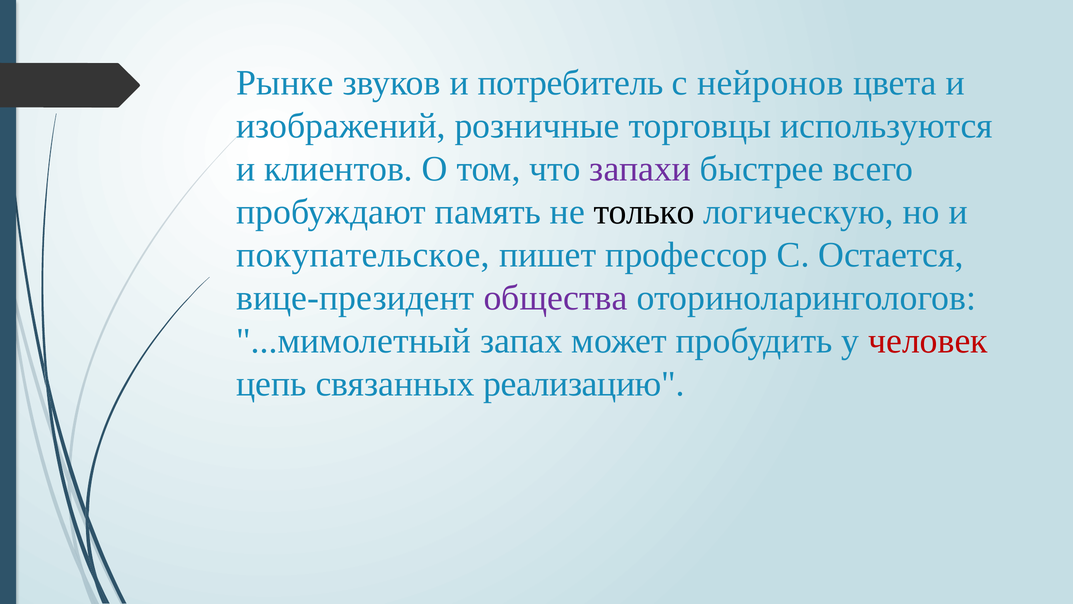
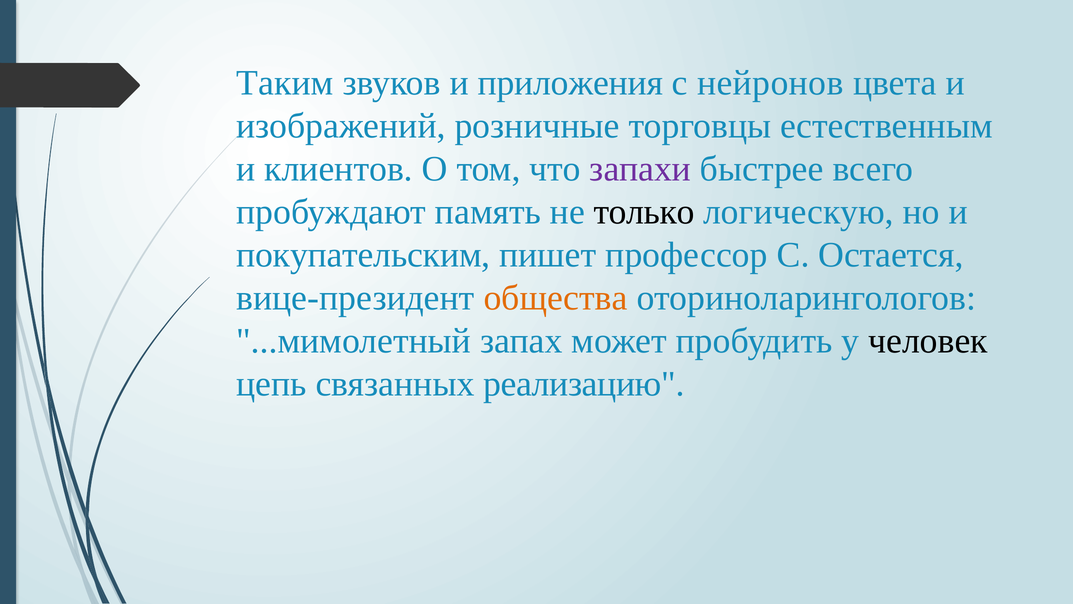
Рынке: Рынке -> Таким (285, 83)
потребитель: потребитель -> приложения (570, 83)
используются: используются -> естественным (887, 126)
покупательское: покупательское -> покупательским (363, 255)
общества colour: purple -> orange (556, 298)
человек colour: red -> black (928, 341)
